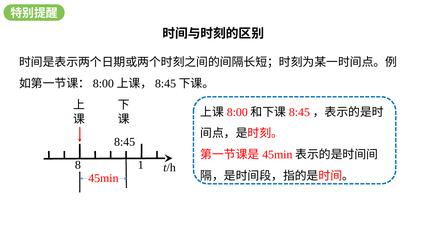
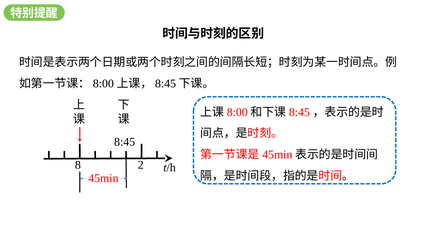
1: 1 -> 2 (141, 165)
